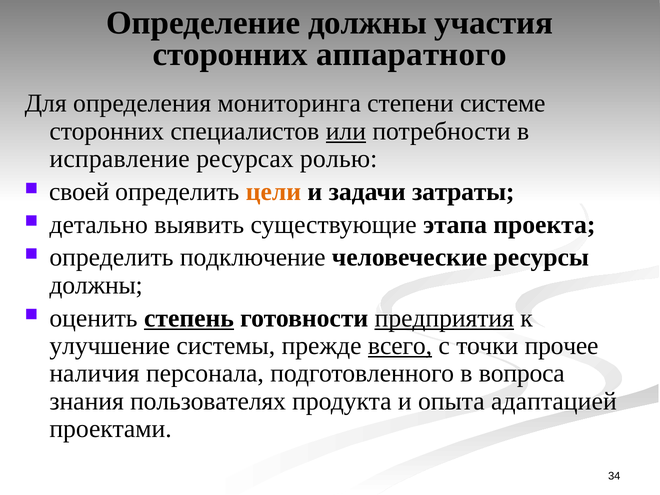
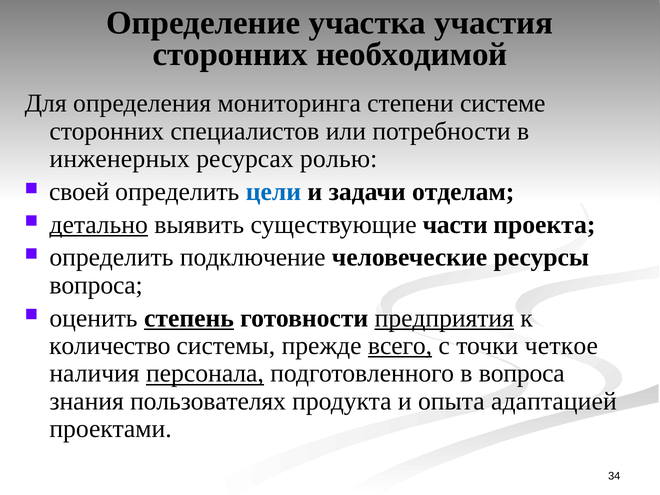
Определение должны: должны -> участка (367, 23)
аппаратного: аппаратного -> необходимой (412, 55)
или underline: present -> none (346, 131)
исправление: исправление -> инженерных (120, 159)
цели colour: orange -> blue (273, 192)
затраты: затраты -> отделам (463, 192)
детально underline: none -> present (99, 225)
этапа: этапа -> части (455, 225)
должны: должны -> вопроса (96, 285)
улучшение: улучшение -> количество (110, 346)
прочее: прочее -> четкое (561, 346)
персонала underline: none -> present (205, 374)
